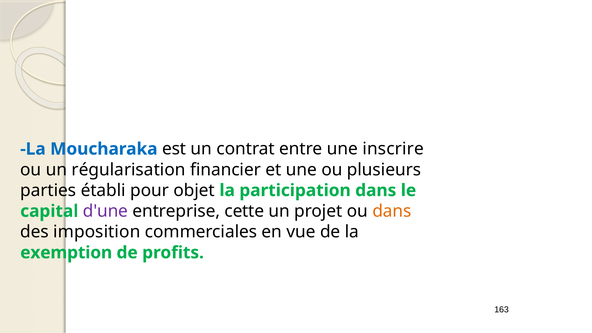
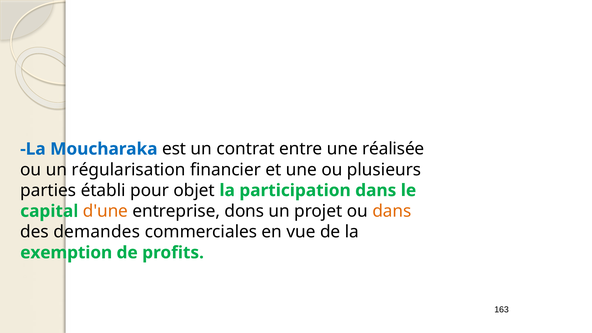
inscrire: inscrire -> réalisée (393, 149)
d'une colour: purple -> orange (105, 211)
cette: cette -> dons (244, 211)
imposition: imposition -> demandes (97, 232)
